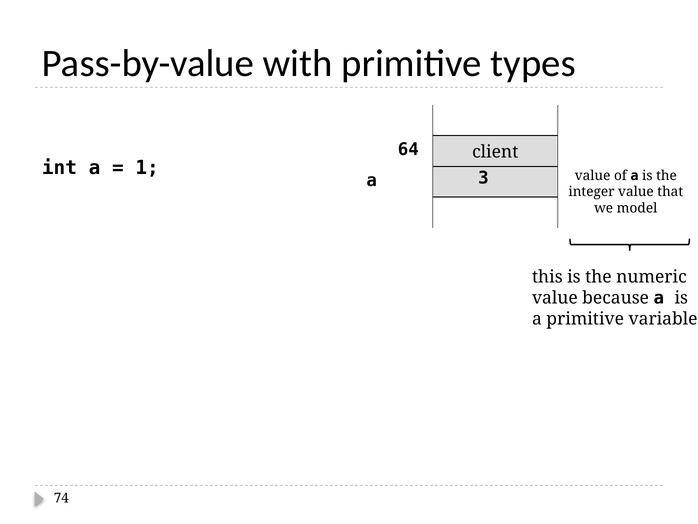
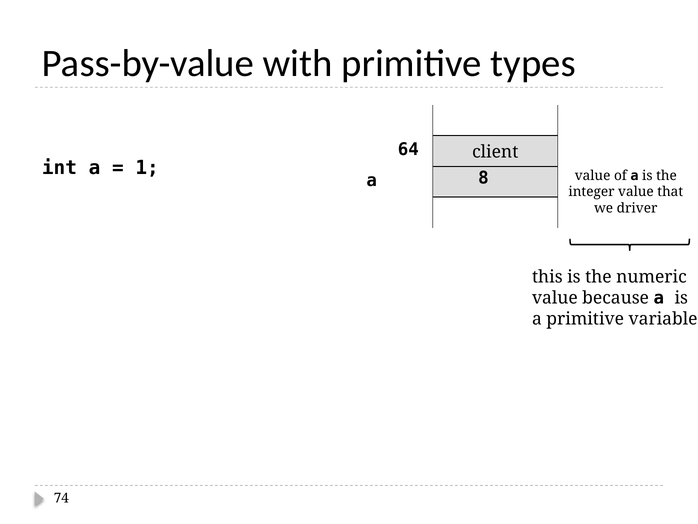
3: 3 -> 8 (483, 178)
model: model -> driver (637, 208)
